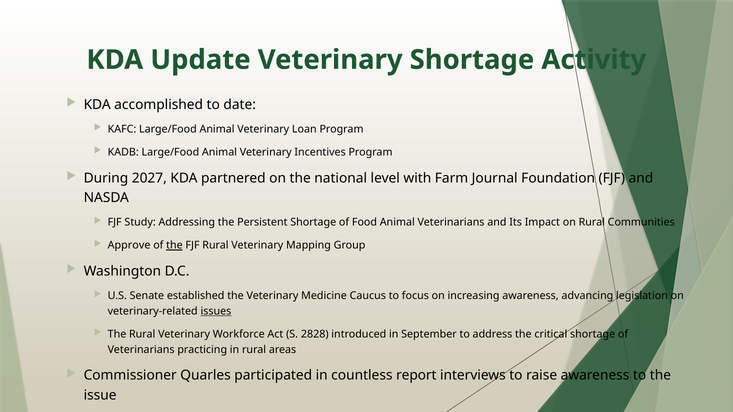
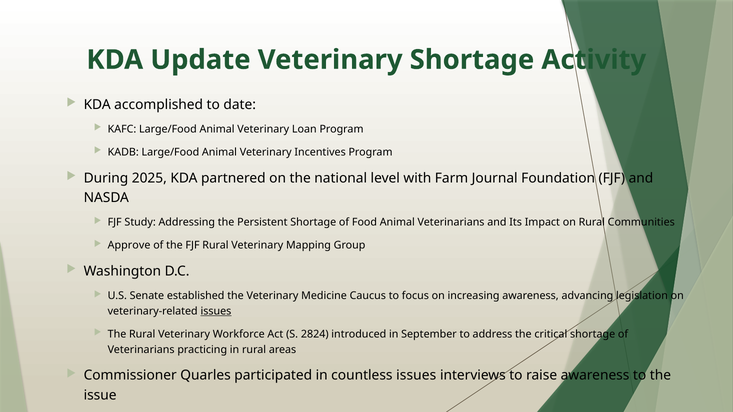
2027: 2027 -> 2025 (149, 178)
the underline: present -> none (174, 246)
2828: 2828 -> 2824 (315, 334)
countless report: report -> issues (416, 376)
